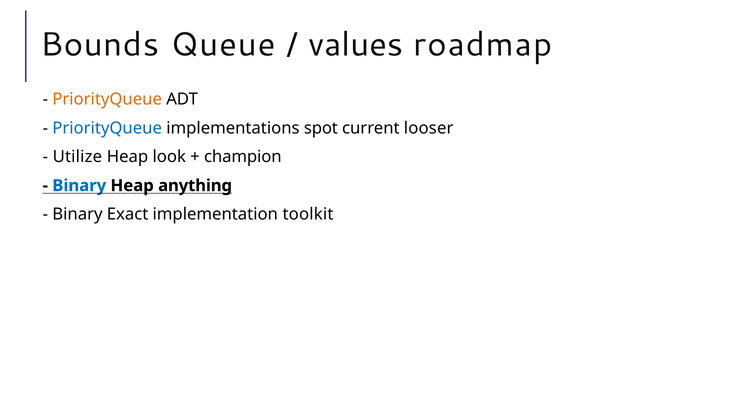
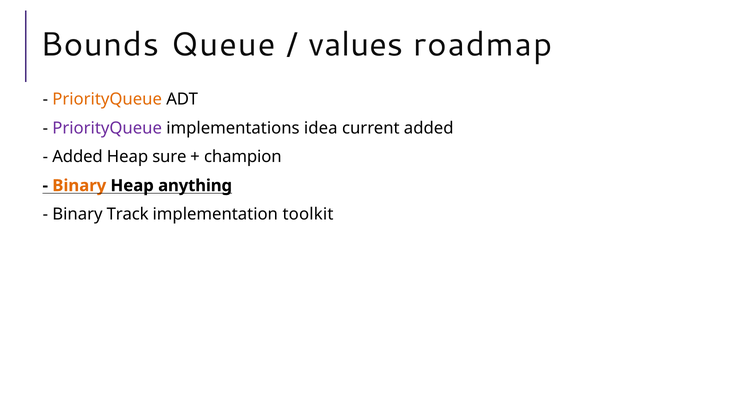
PriorityQueue colour: blue -> purple (107, 128)
spot: spot -> idea (321, 128)
current looser: looser -> added (429, 128)
Utilize: Utilize -> Added (78, 157)
look: look -> sure (169, 157)
Binary colour: blue -> orange (79, 185)
Exact: Exact -> Track (128, 214)
